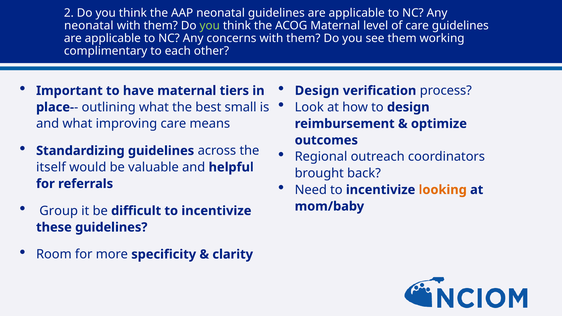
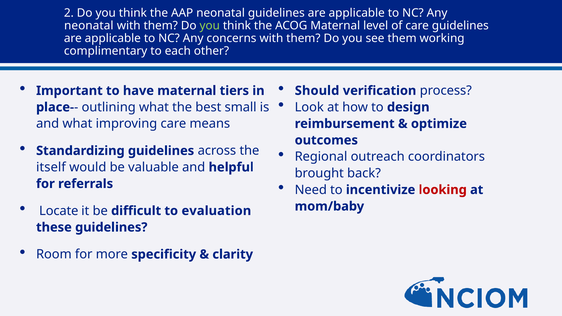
Design: Design -> Should (317, 91)
looking colour: orange -> red (443, 190)
Group: Group -> Locate (59, 211)
difficult to incentivize: incentivize -> evaluation (216, 211)
